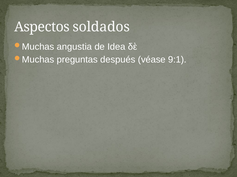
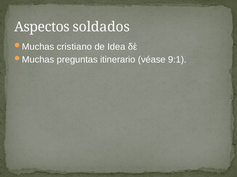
angustia: angustia -> cristiano (74, 47)
después: después -> itinerario (118, 60)
